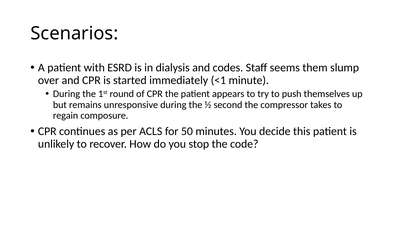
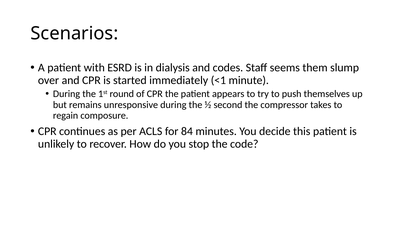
50: 50 -> 84 (187, 131)
